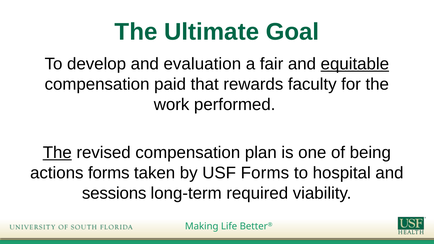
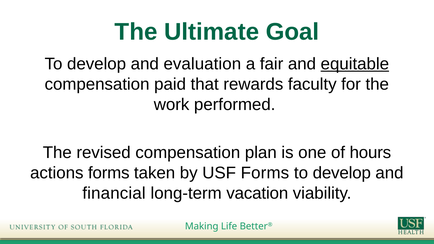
The underline: present -> none (57, 153)
being: being -> hours (370, 153)
hospital: hospital -> develop (342, 173)
sessions: sessions -> financial (114, 193)
required: required -> vacation (257, 193)
